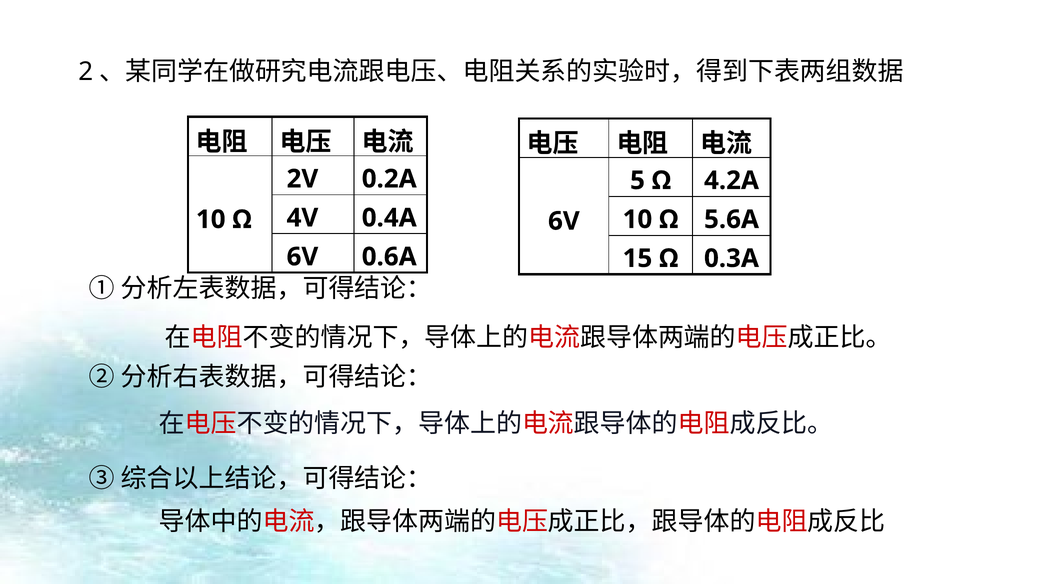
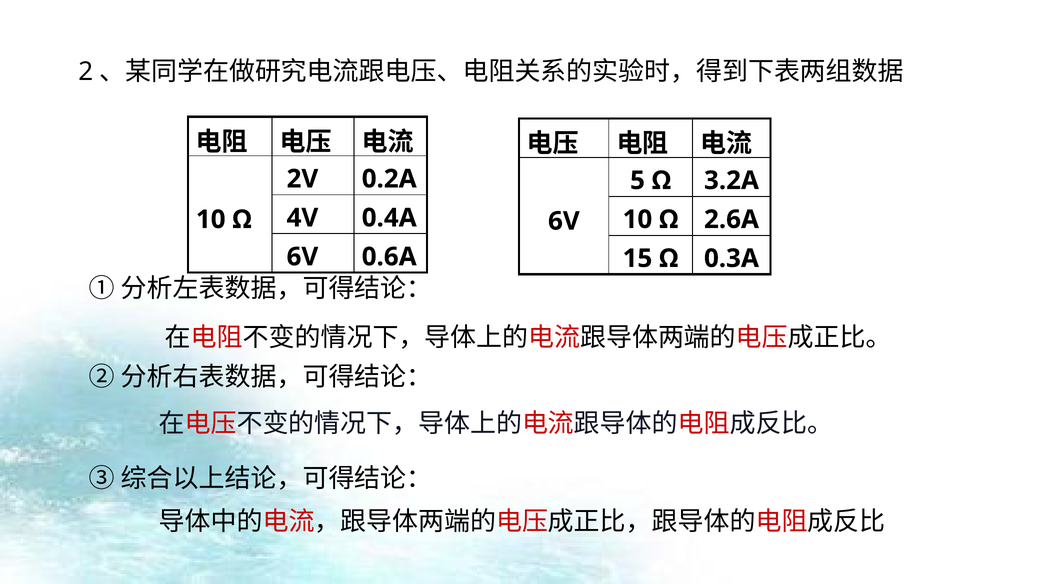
4.2A: 4.2A -> 3.2A (731, 180)
5.6A: 5.6A -> 2.6A (731, 219)
